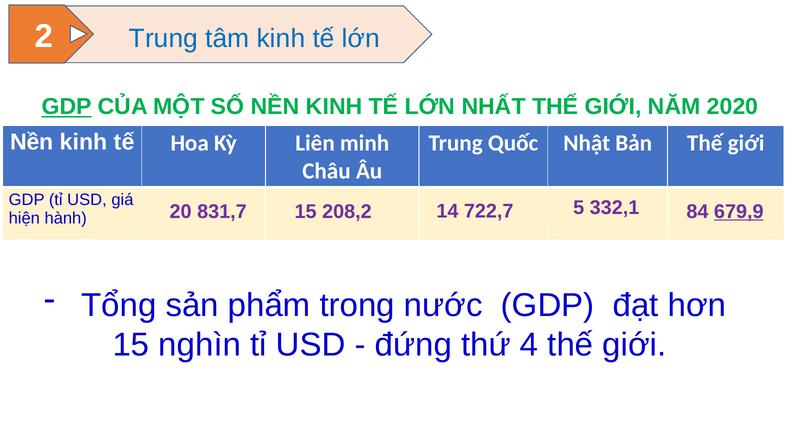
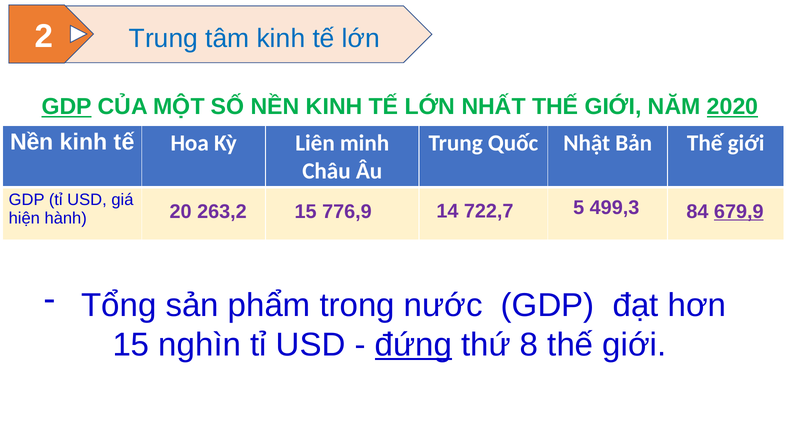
2020 underline: none -> present (733, 107)
831,7: 831,7 -> 263,2 (222, 211)
208,2: 208,2 -> 776,9 (347, 212)
332,1: 332,1 -> 499,3 (615, 208)
đứng underline: none -> present (413, 345)
4: 4 -> 8 (529, 345)
